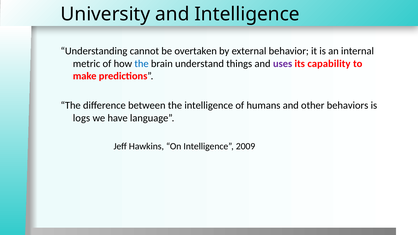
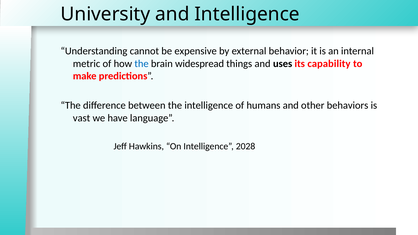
overtaken: overtaken -> expensive (196, 51)
understand: understand -> widespread (200, 64)
uses colour: purple -> black (283, 64)
logs: logs -> vast (82, 118)
2009: 2009 -> 2028 (246, 146)
